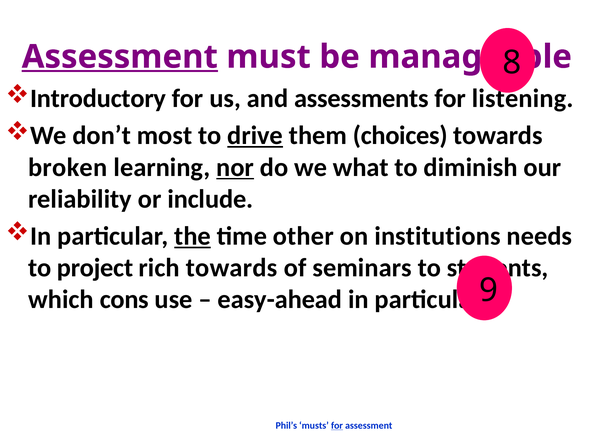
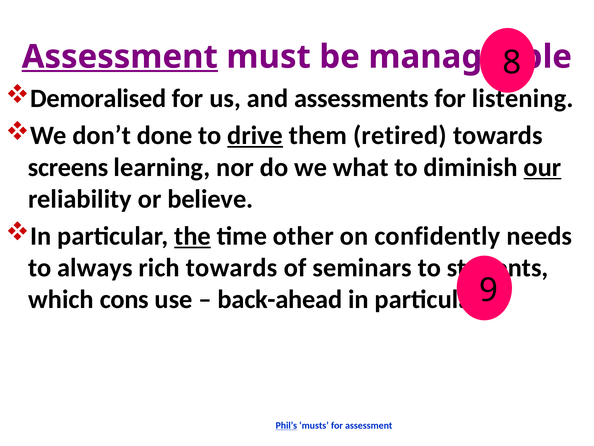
Introductory: Introductory -> Demoralised (98, 98)
most: most -> done (165, 135)
choices: choices -> retired (400, 135)
broken: broken -> screens (68, 167)
nor underline: present -> none (235, 167)
our underline: none -> present (542, 167)
include: include -> believe (210, 199)
institutions: institutions -> confidently (437, 236)
project: project -> always (95, 267)
easy-ahead: easy-ahead -> back-ahead (280, 299)
Phil’s underline: none -> present (286, 425)
for underline: present -> none (337, 425)
